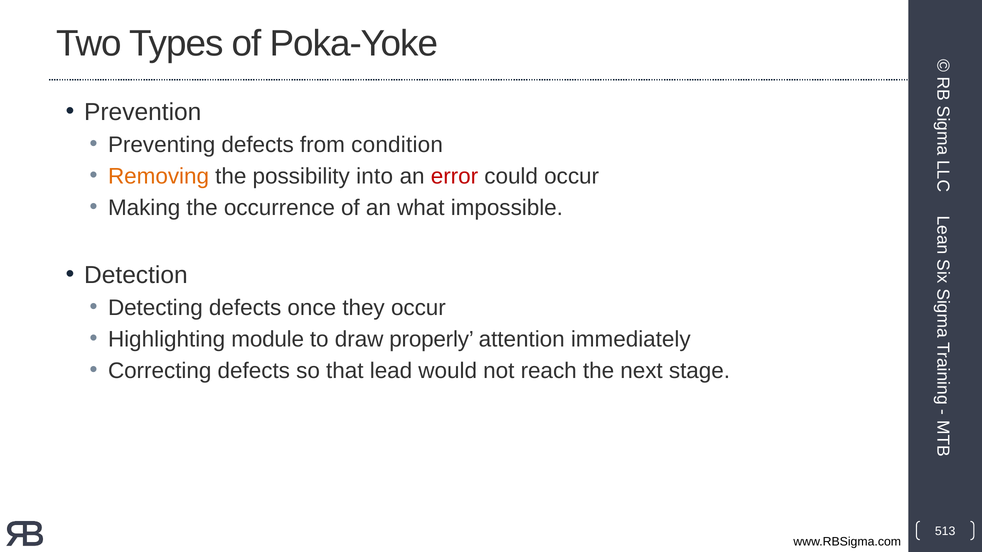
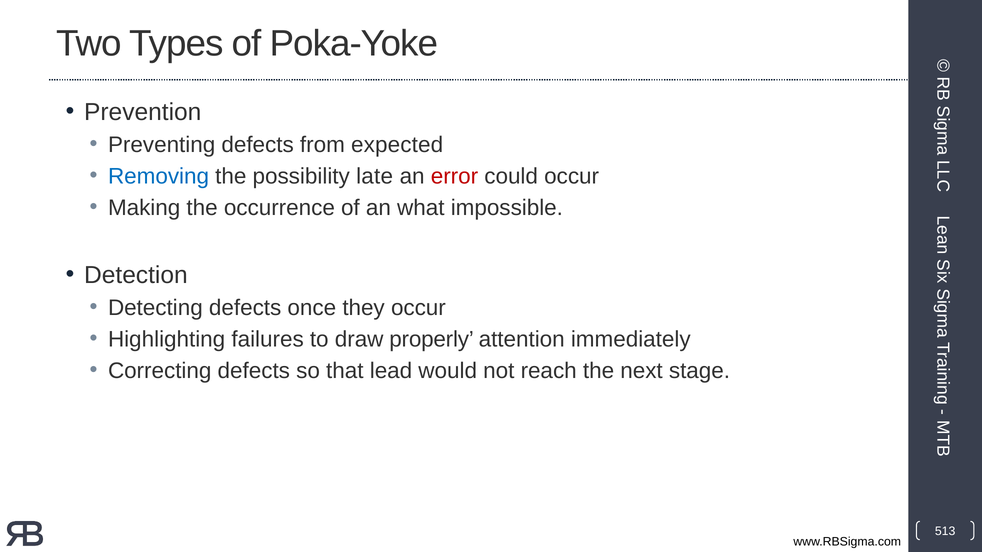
condition: condition -> expected (397, 145)
Removing colour: orange -> blue (159, 176)
into: into -> late (375, 176)
module: module -> failures (268, 339)
